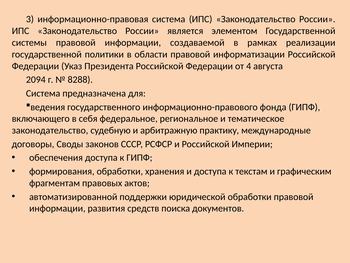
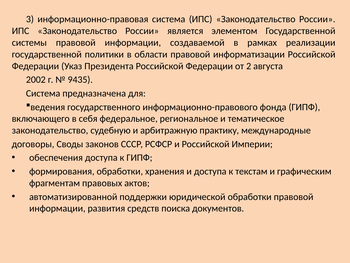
4: 4 -> 2 (249, 66)
2094: 2094 -> 2002 (36, 80)
8288: 8288 -> 9435 (80, 80)
